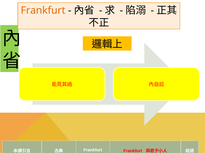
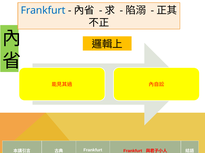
Frankfurt colour: orange -> blue (43, 10)
